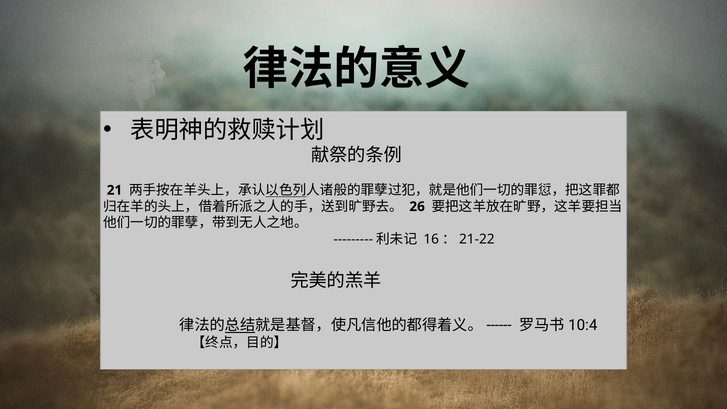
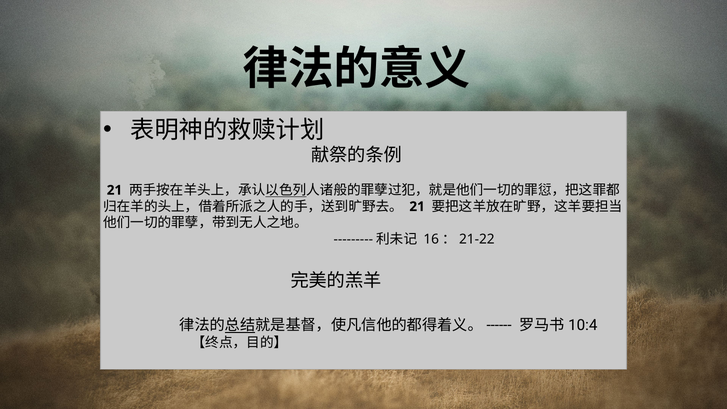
26: 26 -> 21 (417, 207)
